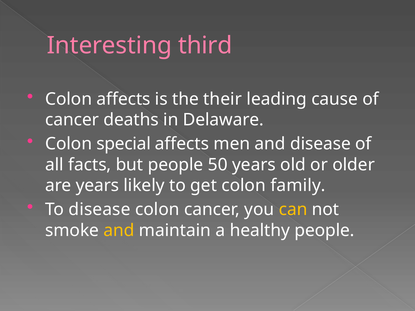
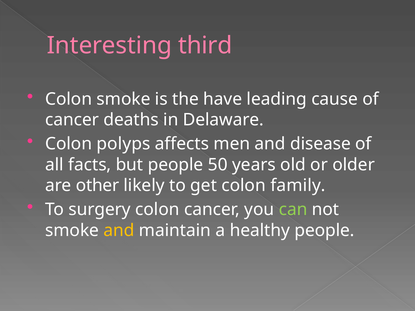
Colon affects: affects -> smoke (124, 99)
their: their -> have (223, 99)
special: special -> polyps (123, 144)
are years: years -> other (98, 186)
To disease: disease -> surgery (100, 210)
can colour: yellow -> light green (293, 210)
